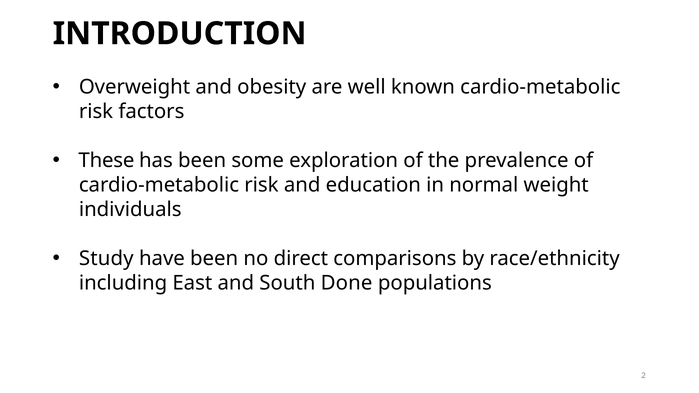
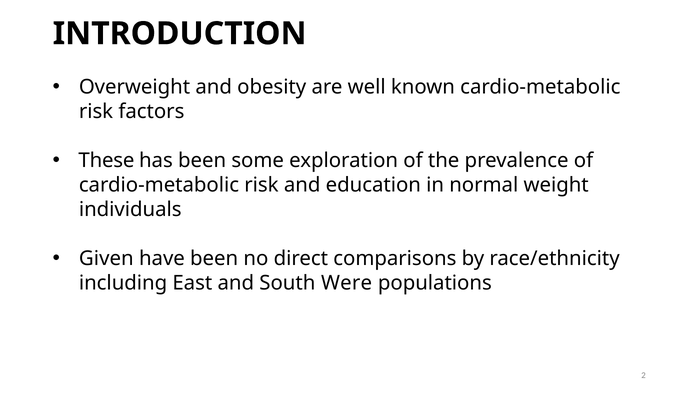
Study: Study -> Given (106, 259)
Done: Done -> Were (347, 283)
